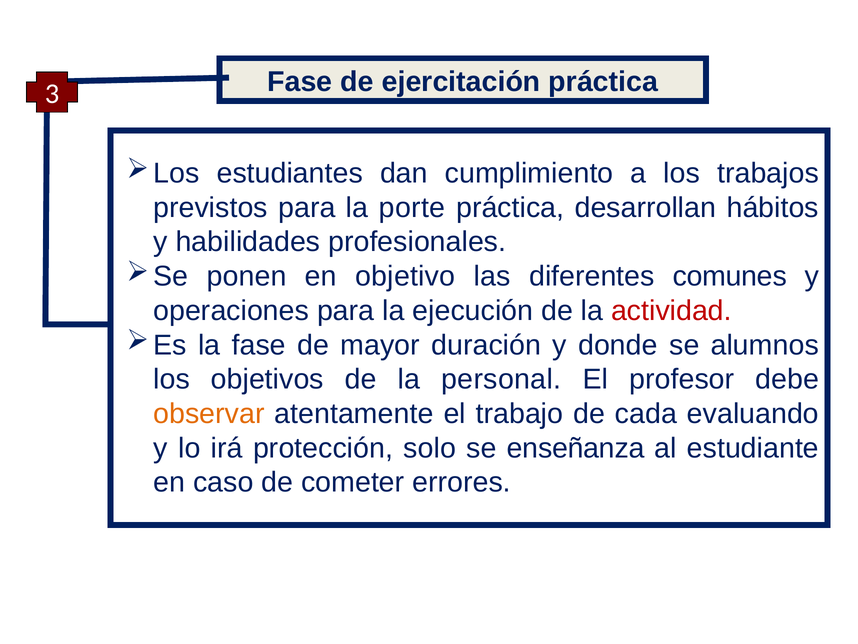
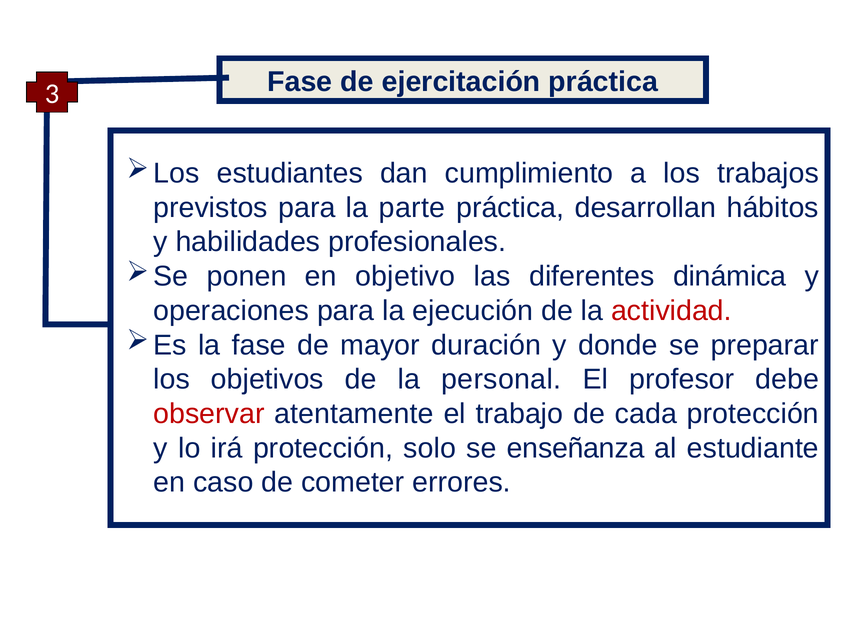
porte: porte -> parte (412, 208)
comunes: comunes -> dinámica (730, 276)
alumnos: alumnos -> preparar (765, 345)
observar colour: orange -> red (209, 413)
cada evaluando: evaluando -> protección (753, 413)
